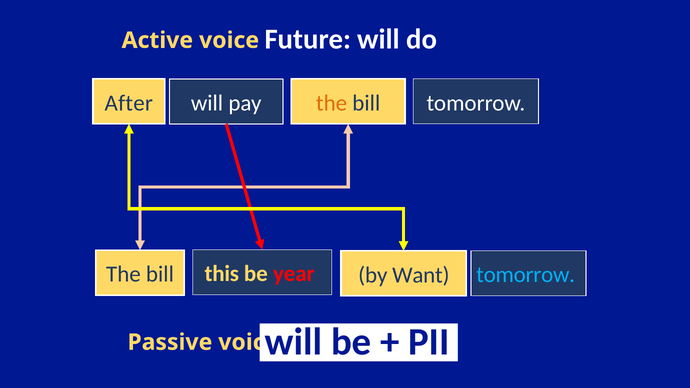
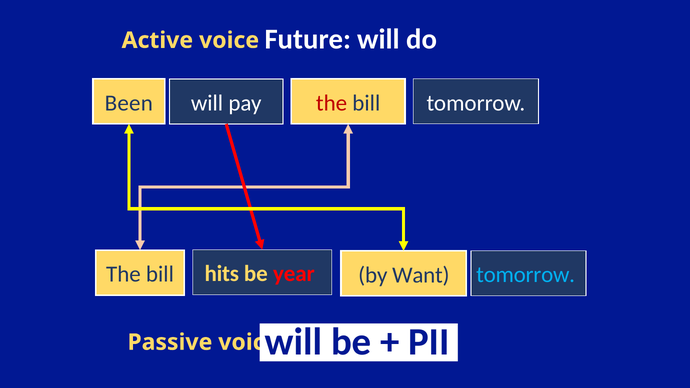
After: After -> Been (129, 103)
the colour: orange -> red (332, 103)
this: this -> hits (222, 274)
